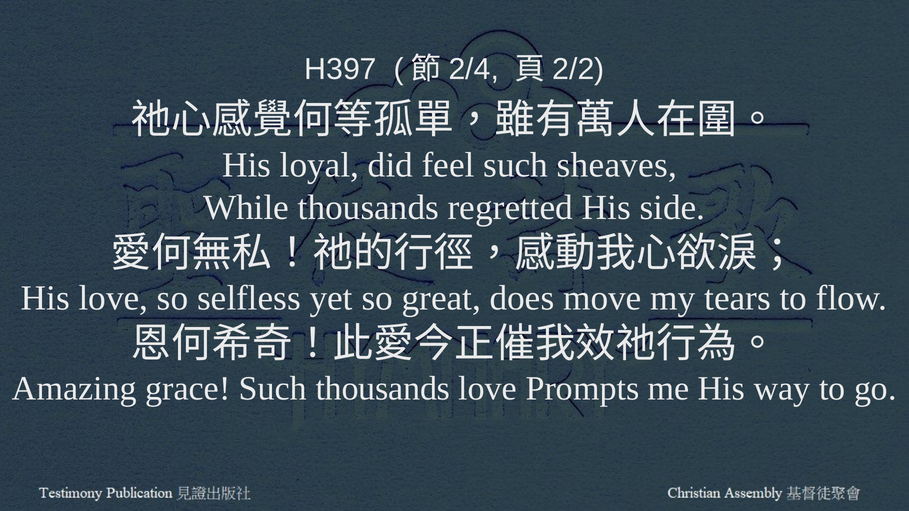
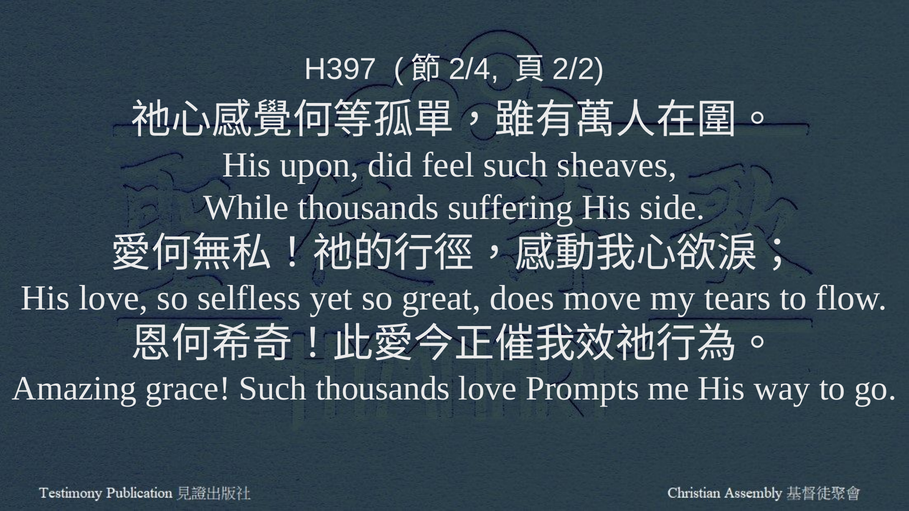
loyal: loyal -> upon (320, 165)
regretted: regretted -> suffering (511, 208)
